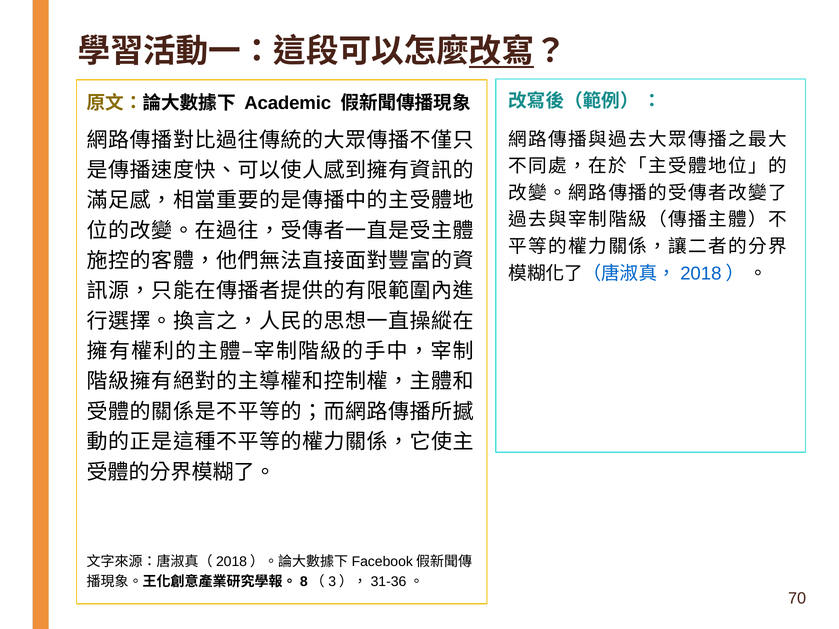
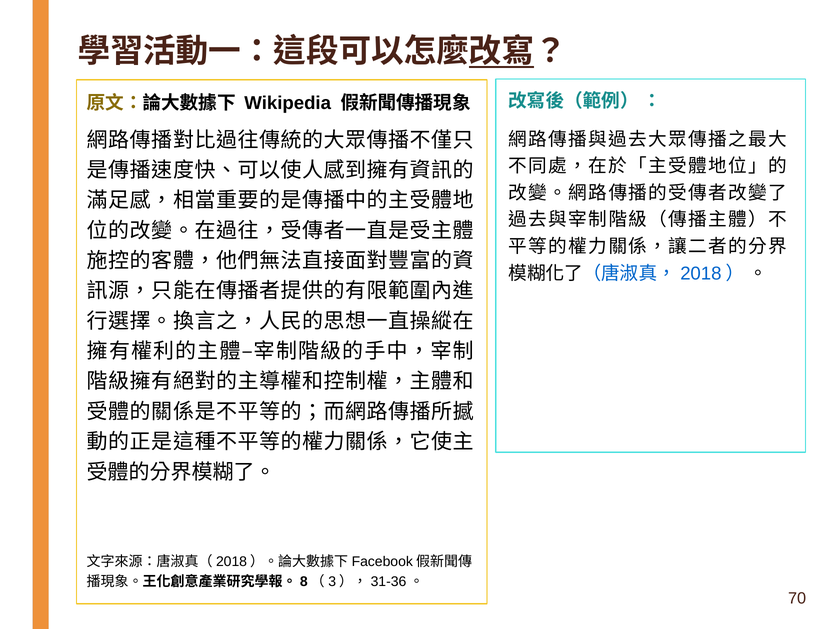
Academic: Academic -> Wikipedia (288, 103)
